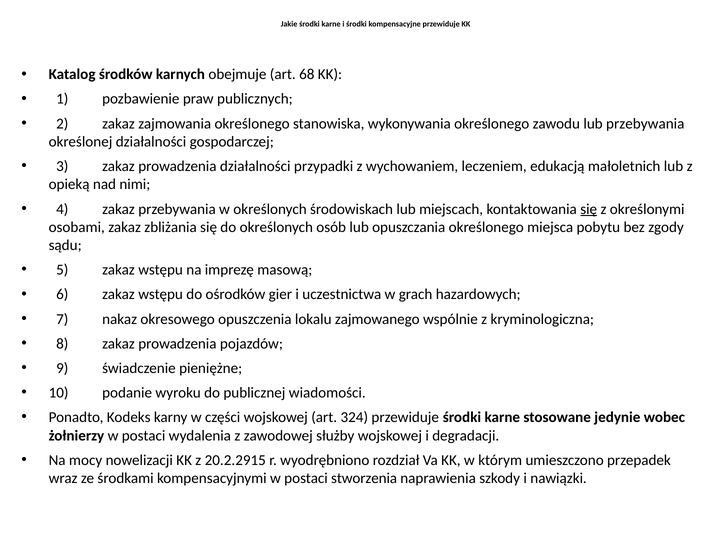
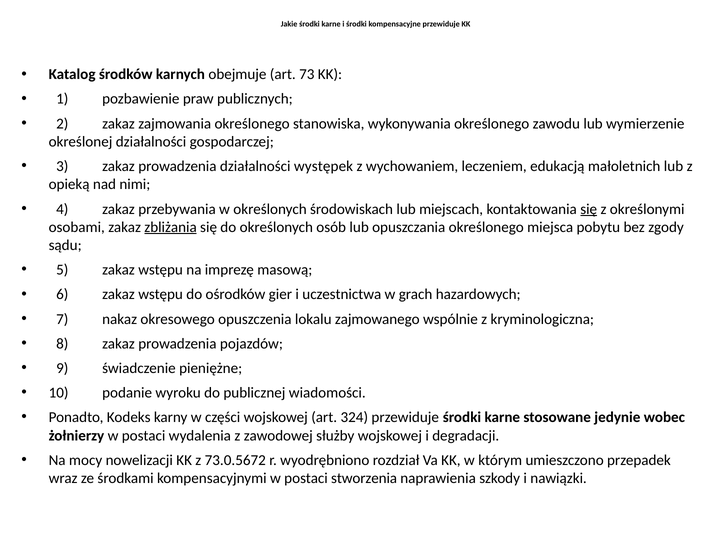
68: 68 -> 73 (307, 74)
lub przebywania: przebywania -> wymierzenie (645, 124)
przypadki: przypadki -> występek (324, 166)
zbliżania underline: none -> present (171, 227)
20.2.2915: 20.2.2915 -> 73.0.5672 (235, 460)
